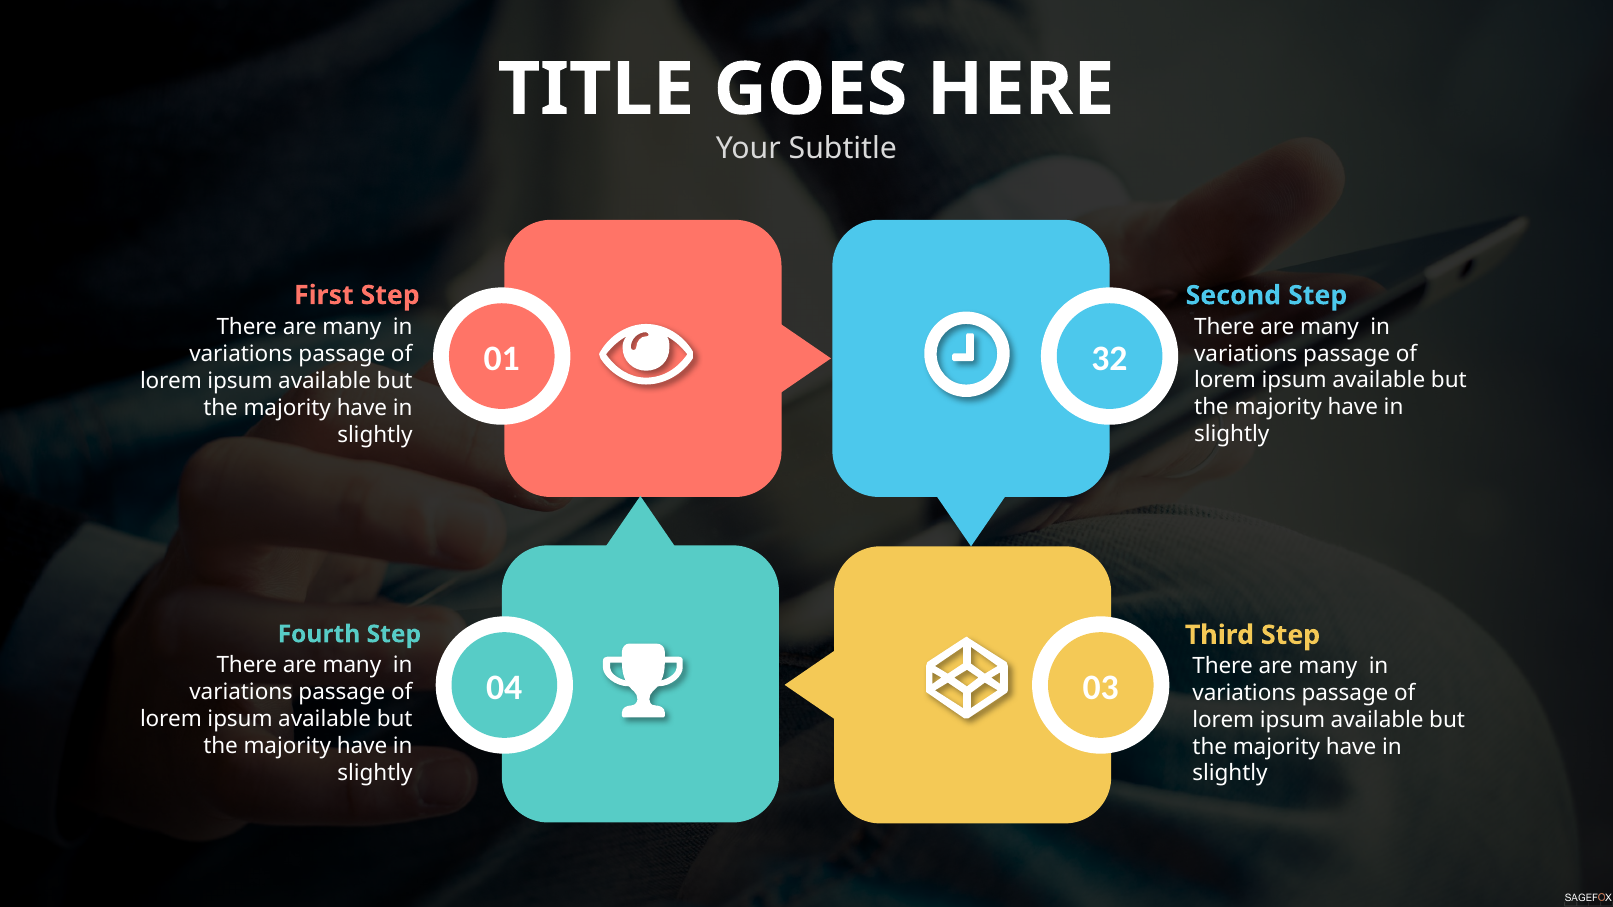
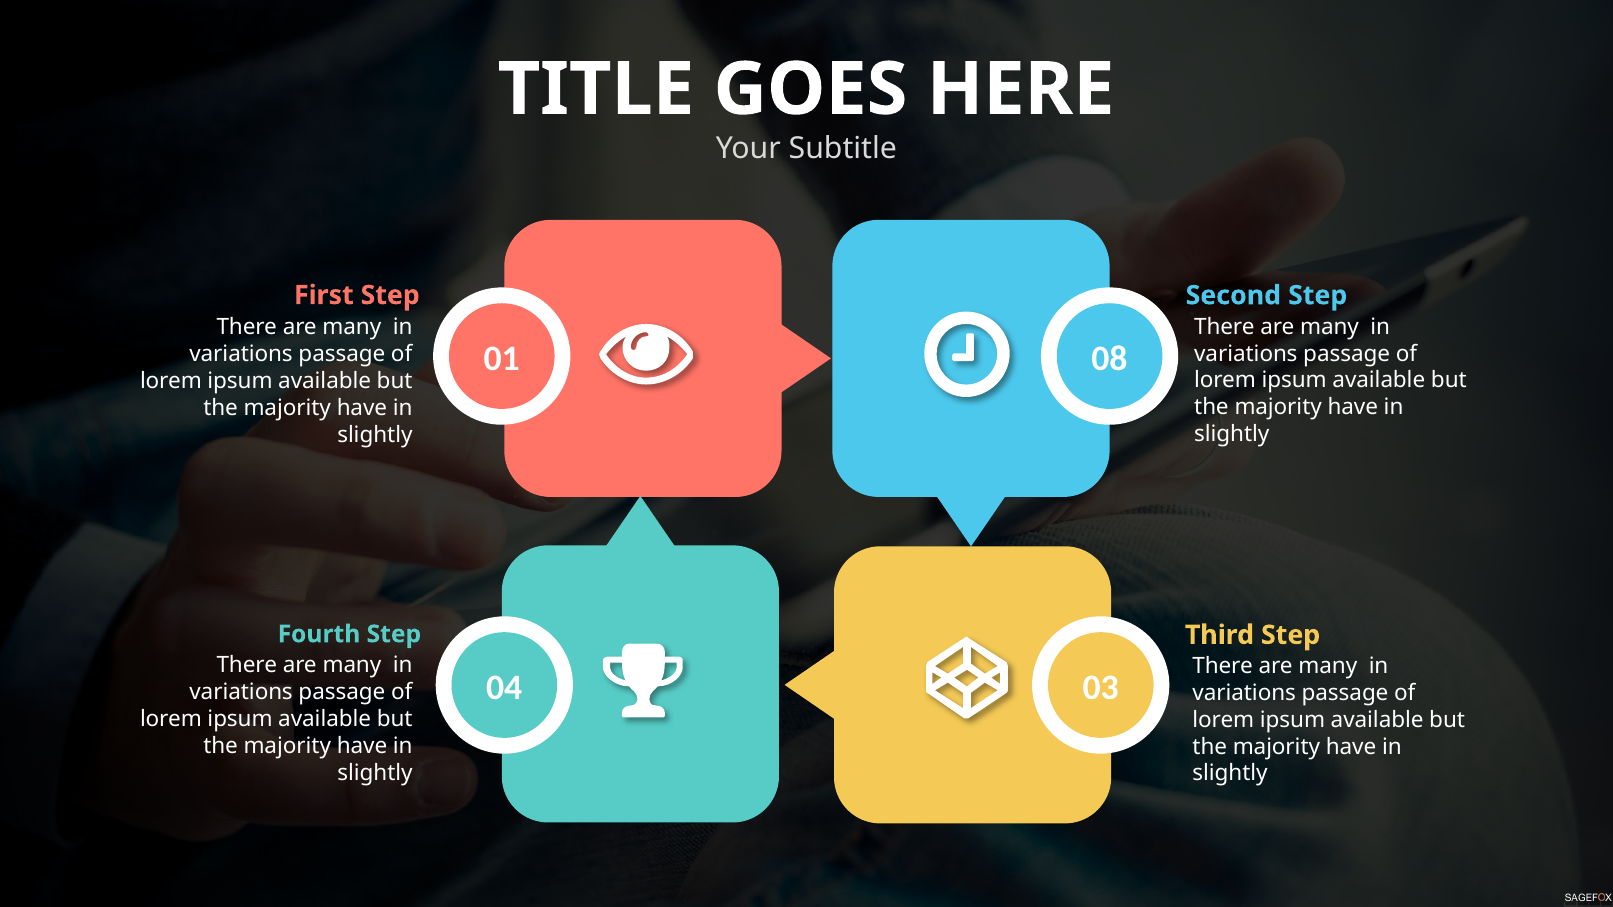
32: 32 -> 08 (1109, 359)
